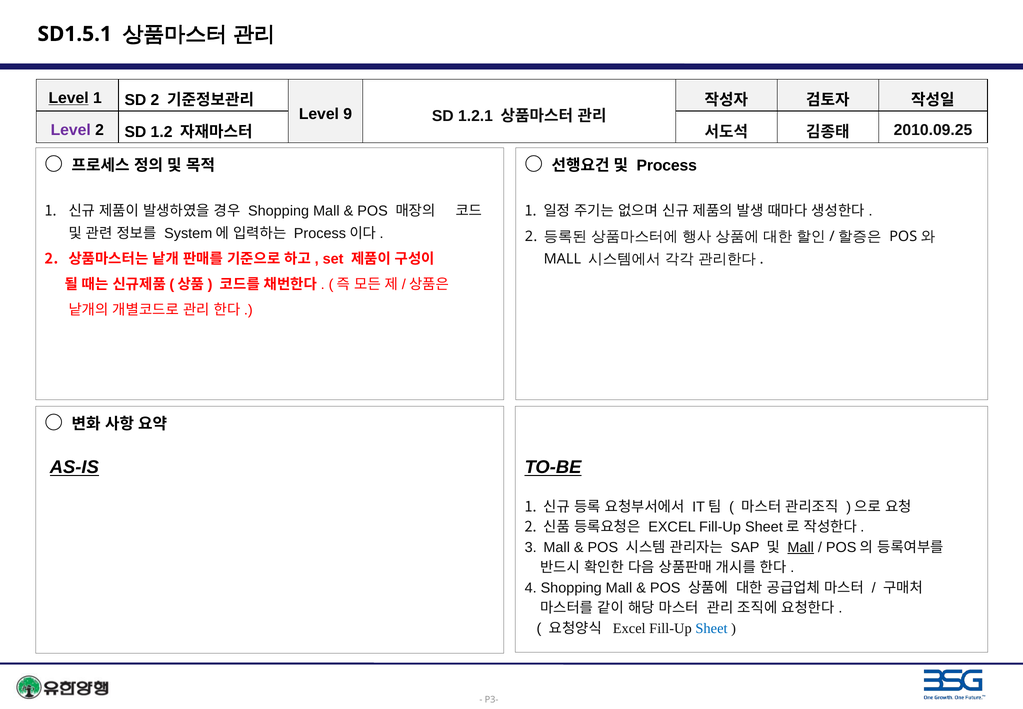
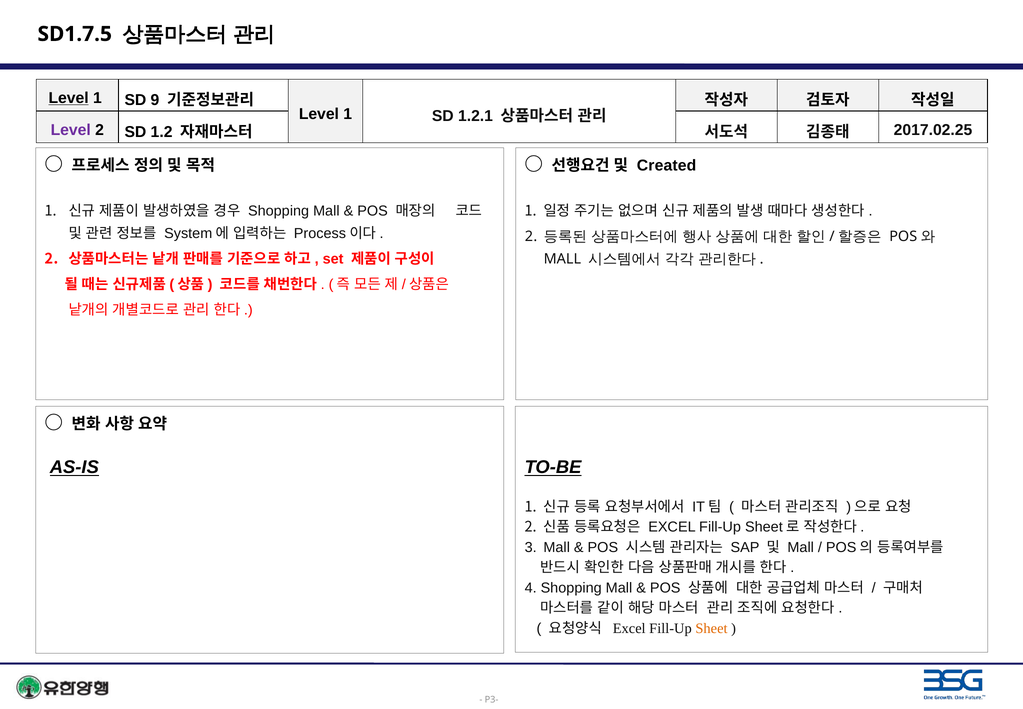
SD1.5.1: SD1.5.1 -> SD1.7.5 (75, 34)
SD 2: 2 -> 9 (155, 100)
9: 9 -> 1 (348, 114)
2010.09.25: 2010.09.25 -> 2017.02.25 (933, 130)
Process: Process -> Created (667, 165)
Mall underline: present -> none (801, 547)
Sheet colour: blue -> orange (712, 628)
